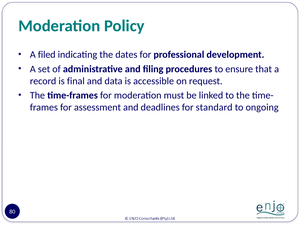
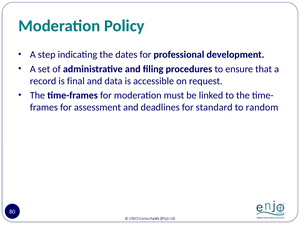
filed: filed -> step (47, 55)
ongoing: ongoing -> random (262, 107)
